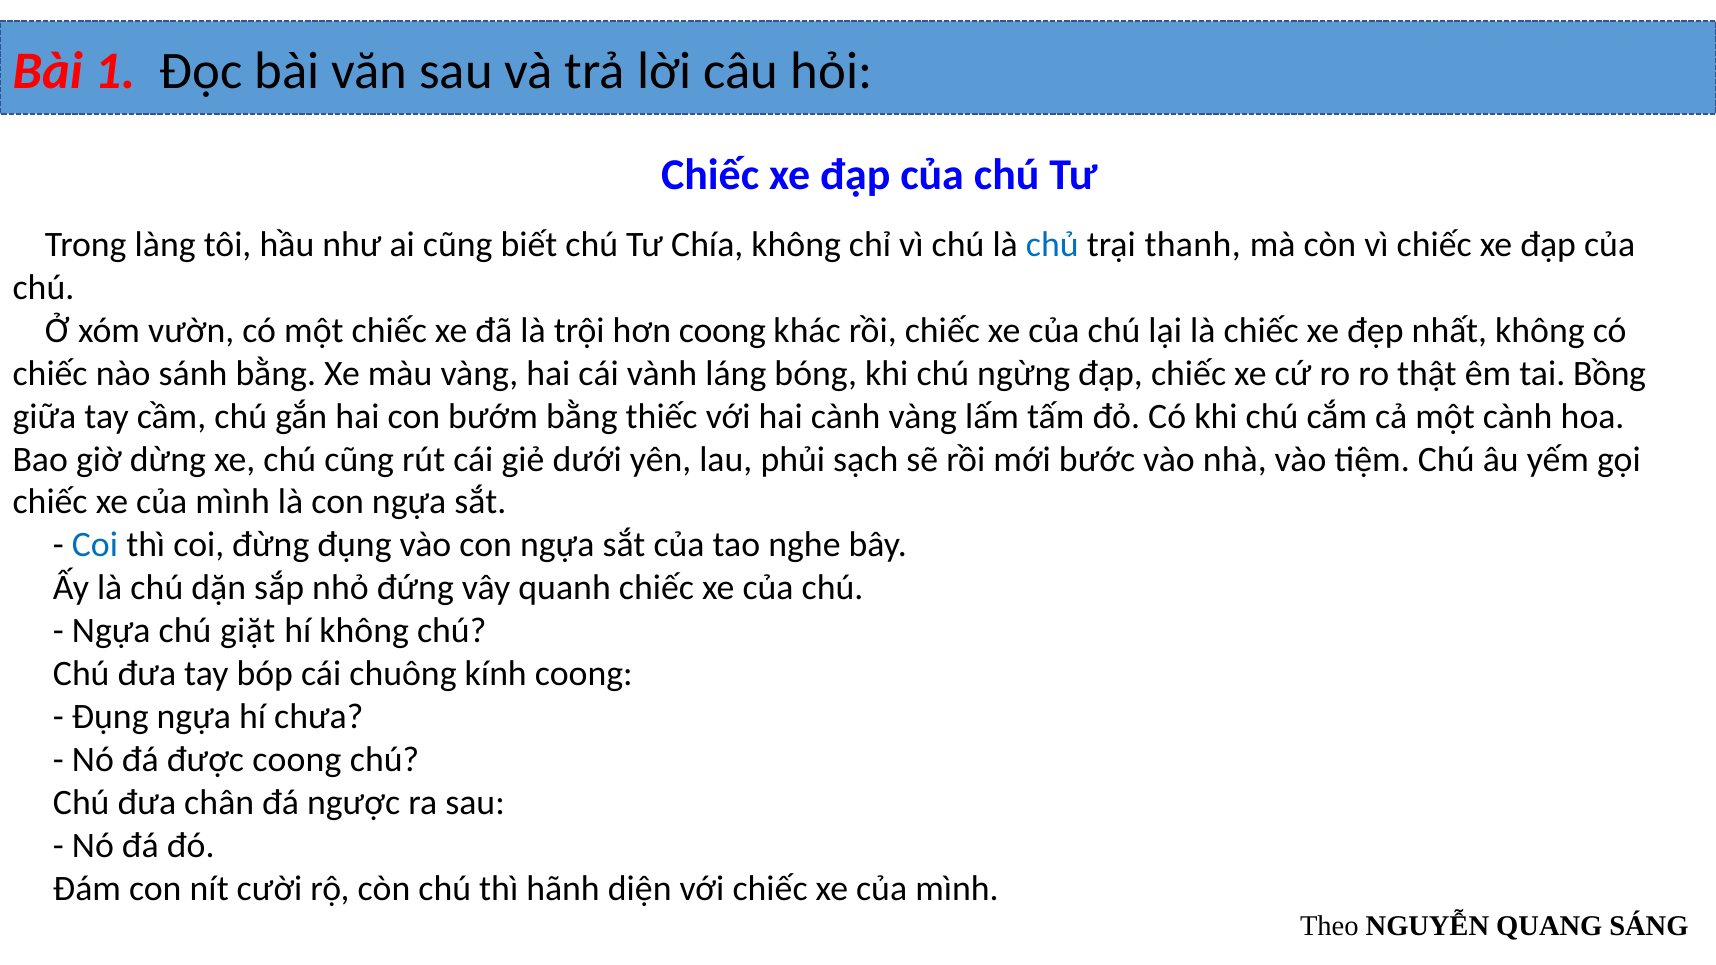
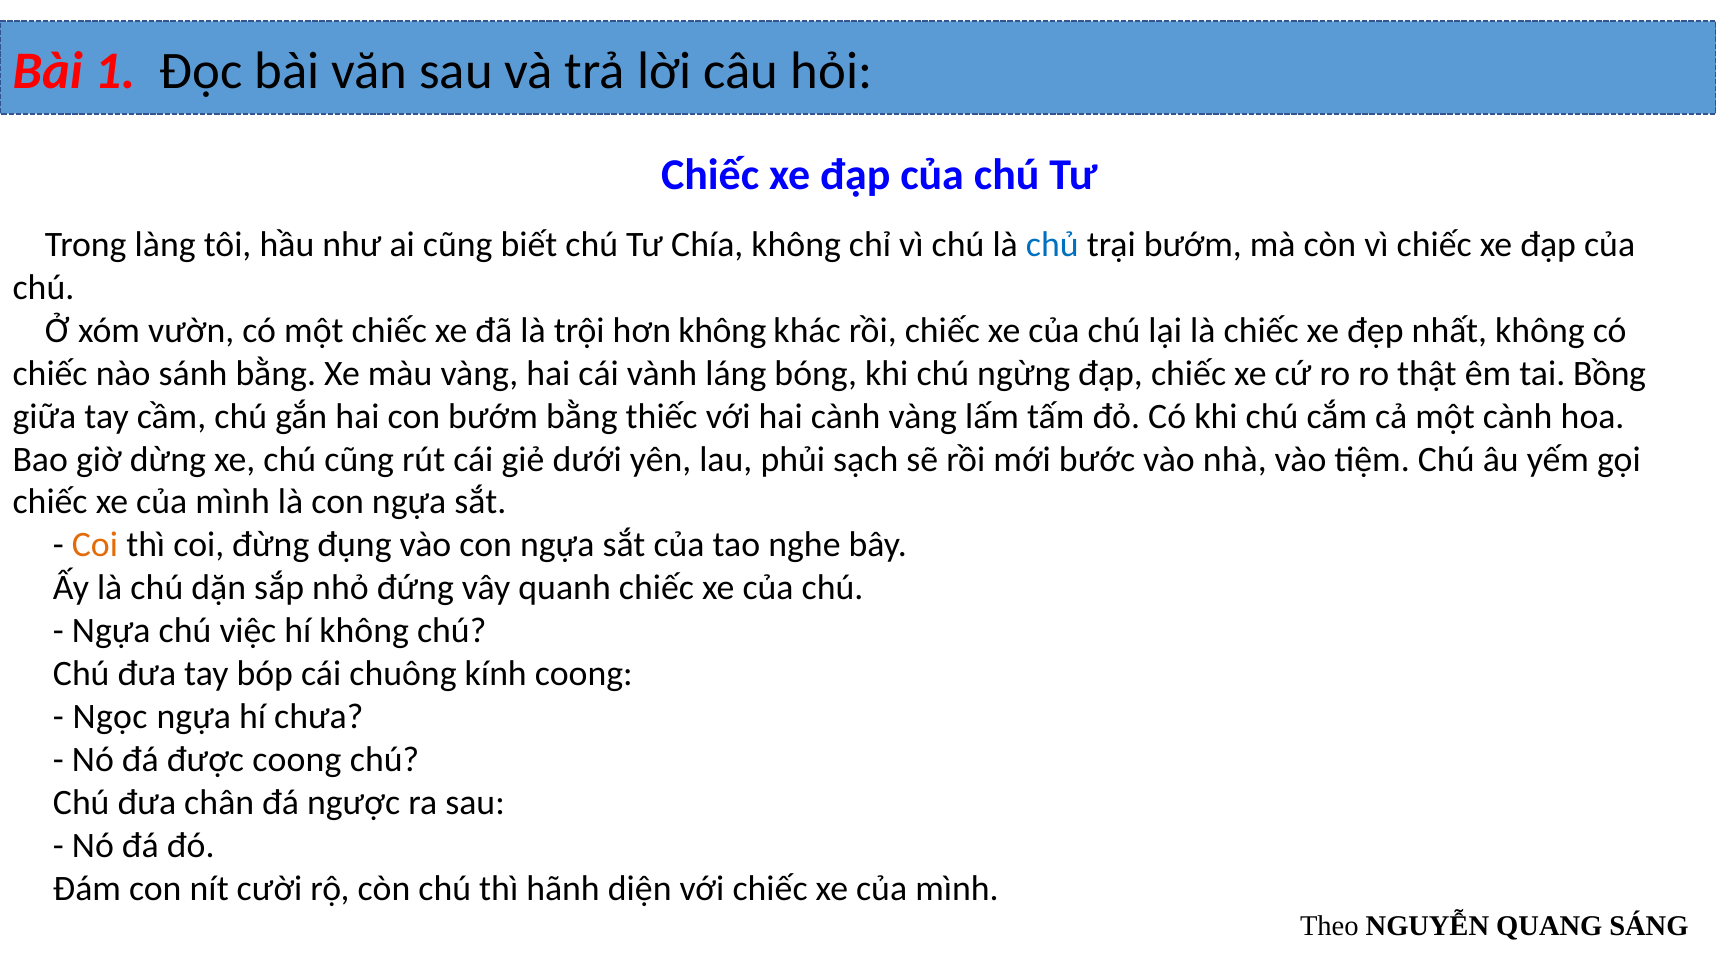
trại thanh: thanh -> bướm (1193, 245)
hơn coong: coong -> không (722, 331)
Coi colour: blue -> orange (95, 545)
giặt: giặt -> việc (248, 631)
Đụng: Đụng -> Ngọc (110, 717)
